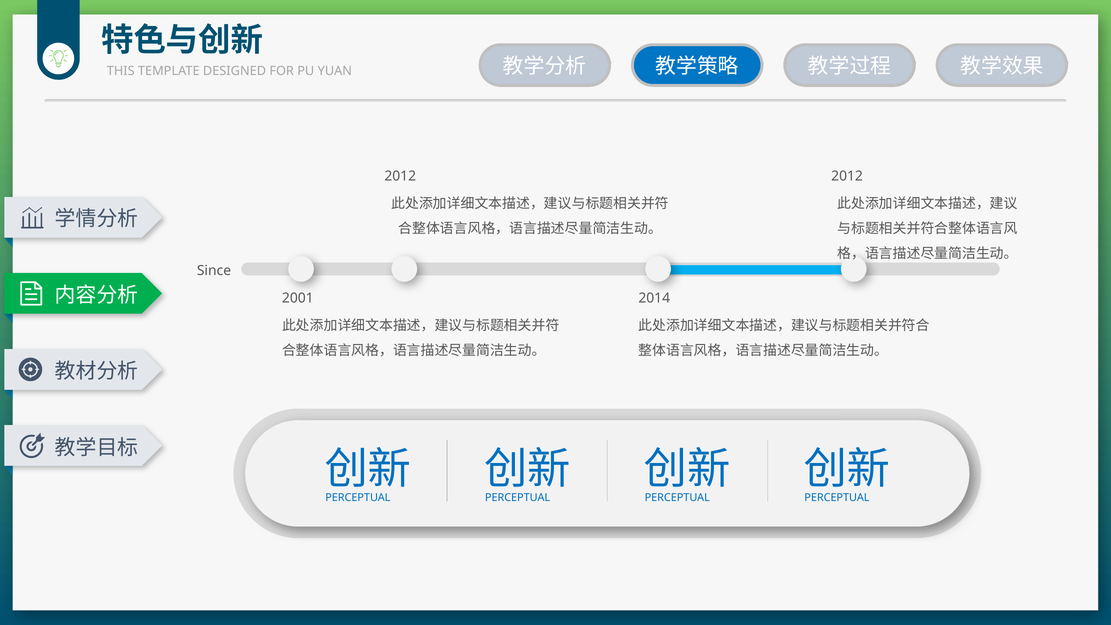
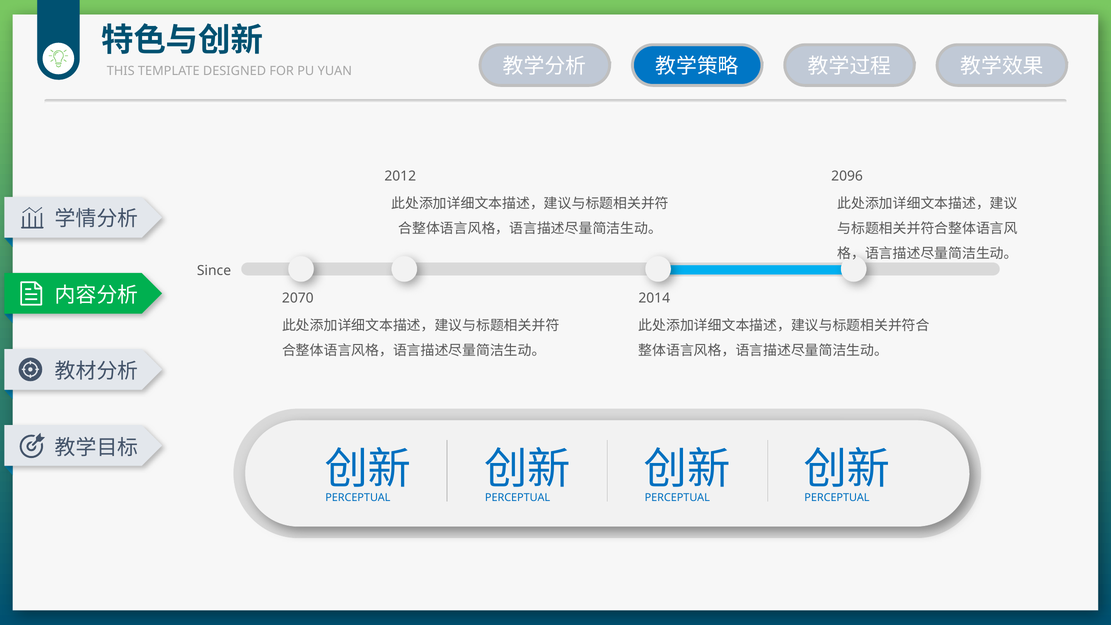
2012: 2012 -> 2096 (847, 176)
2001: 2001 -> 2070 (298, 298)
